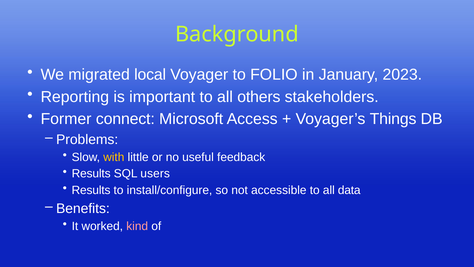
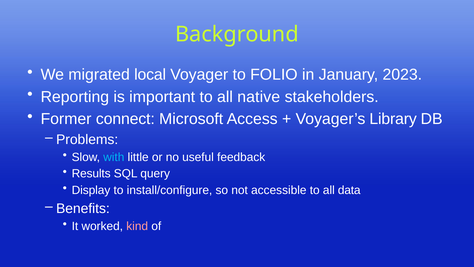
others: others -> native (259, 97)
Things: Things -> Library (393, 119)
with colour: yellow -> light blue (114, 157)
users: users -> query (155, 173)
Results: Results -> Display (91, 190)
